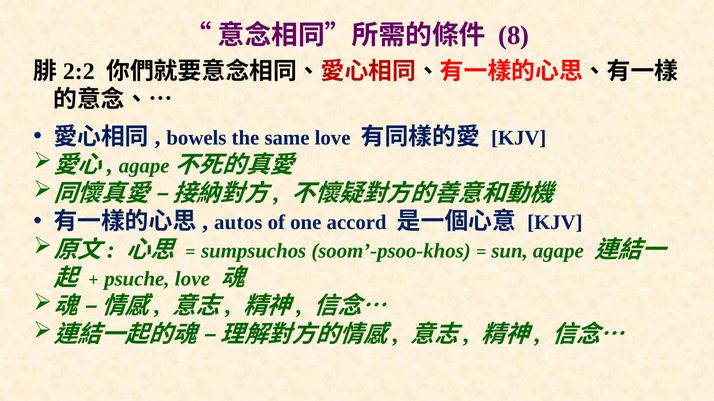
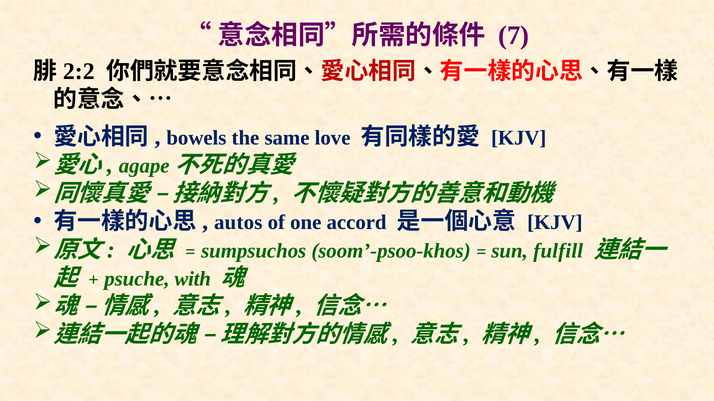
8: 8 -> 7 (514, 36)
agape: agape -> fulfill (558, 251)
psuche love: love -> with (193, 279)
